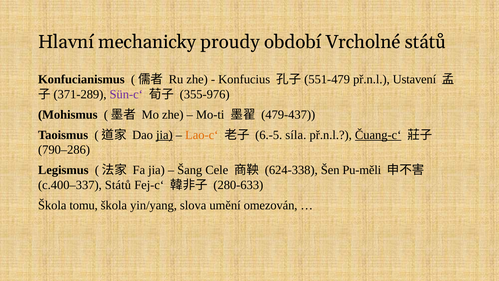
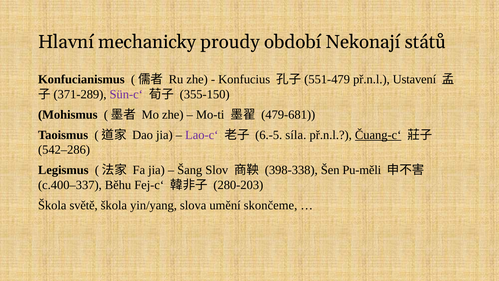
Vrcholné: Vrcholné -> Nekonají (363, 42)
355-976: 355-976 -> 355-150 (205, 94)
479-437: 479-437 -> 479-681 (288, 115)
jia underline: present -> none (164, 135)
Lao-c‘ colour: orange -> purple (202, 135)
790–286: 790–286 -> 542–286 (64, 150)
Cele: Cele -> Slov (217, 170)
624-338: 624-338 -> 398-338 (291, 170)
c.400–337 Států: Států -> Běhu (118, 185)
280-633: 280-633 -> 280-203 (238, 185)
tomu: tomu -> světě (84, 205)
omezován: omezován -> skončeme (271, 205)
